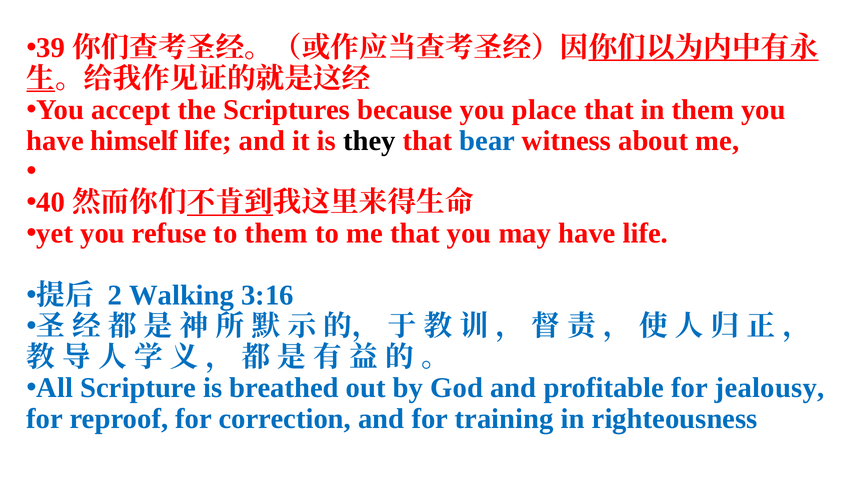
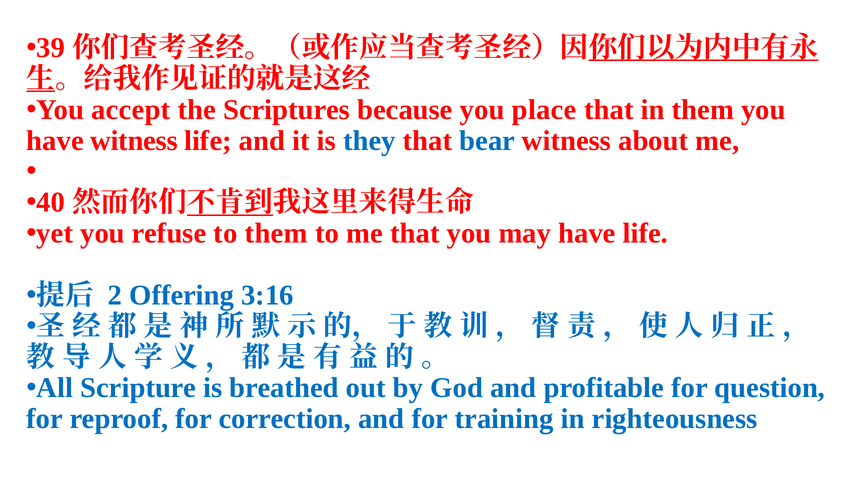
have himself: himself -> witness (134, 141)
they colour: black -> blue (369, 141)
Walking: Walking -> Offering (182, 296)
jealousy: jealousy -> question (770, 389)
